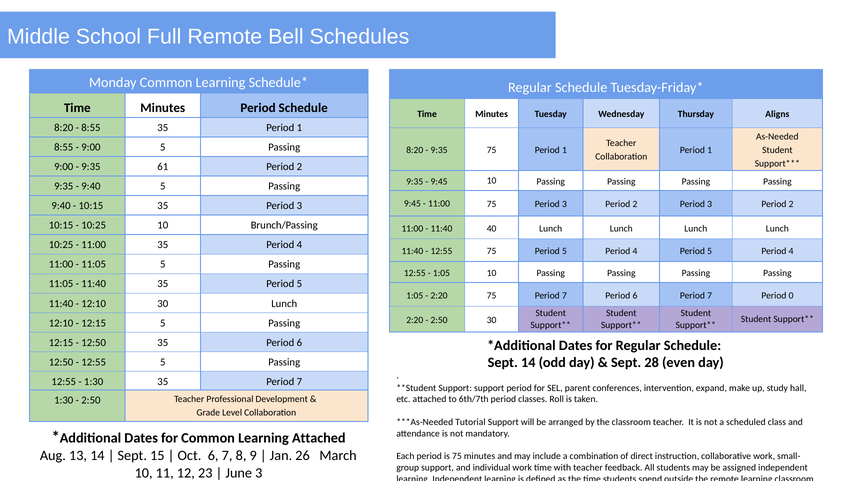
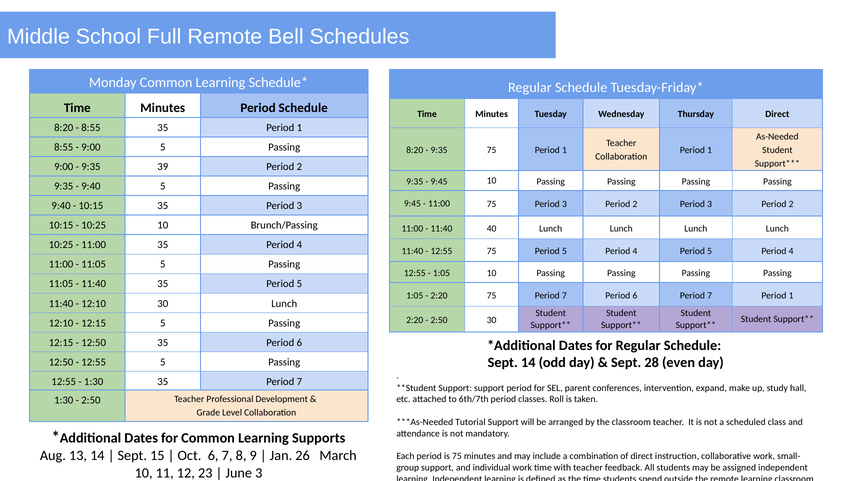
Thursday Aligns: Aligns -> Direct (777, 114)
61: 61 -> 39 (163, 167)
7 Period 0: 0 -> 1 (791, 295)
Learning Attached: Attached -> Supports (319, 438)
